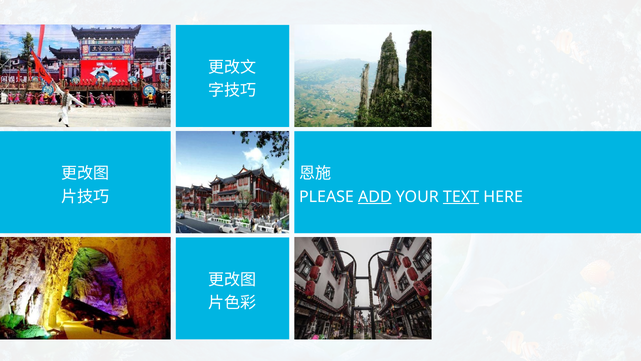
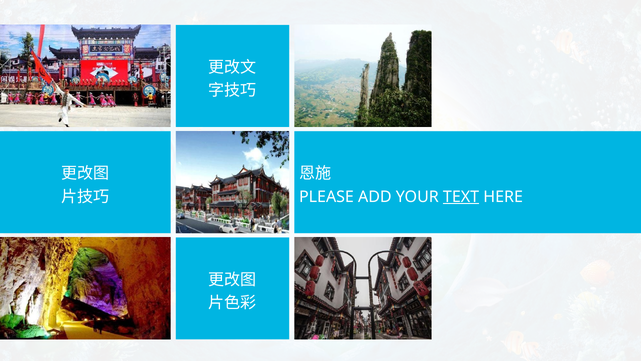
ADD underline: present -> none (375, 197)
